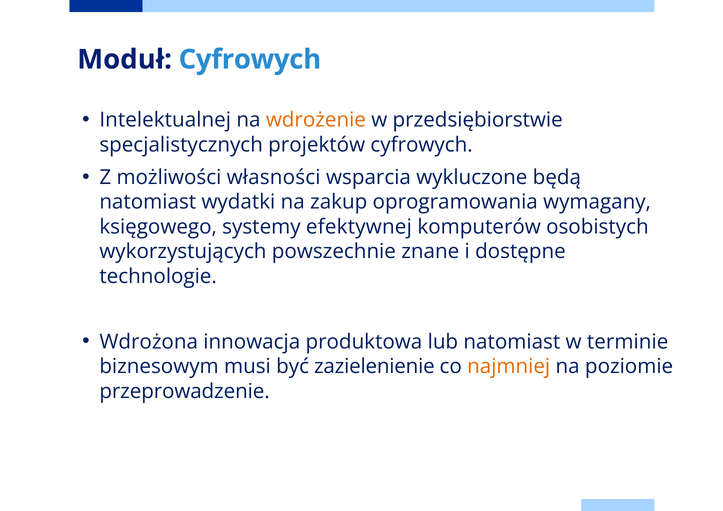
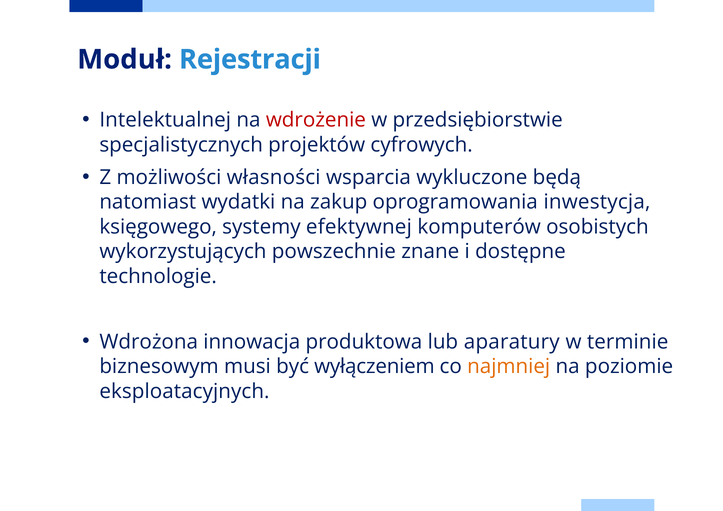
Moduł Cyfrowych: Cyfrowych -> Rejestracji (250, 60)
wdrożenie colour: orange -> red (316, 120)
wymagany: wymagany -> inwestycja (597, 202)
lub natomiast: natomiast -> aparatury (512, 342)
zazielenienie: zazielenienie -> wyłączeniem (374, 367)
przeprowadzenie: przeprowadzenie -> eksploatacyjnych (184, 392)
